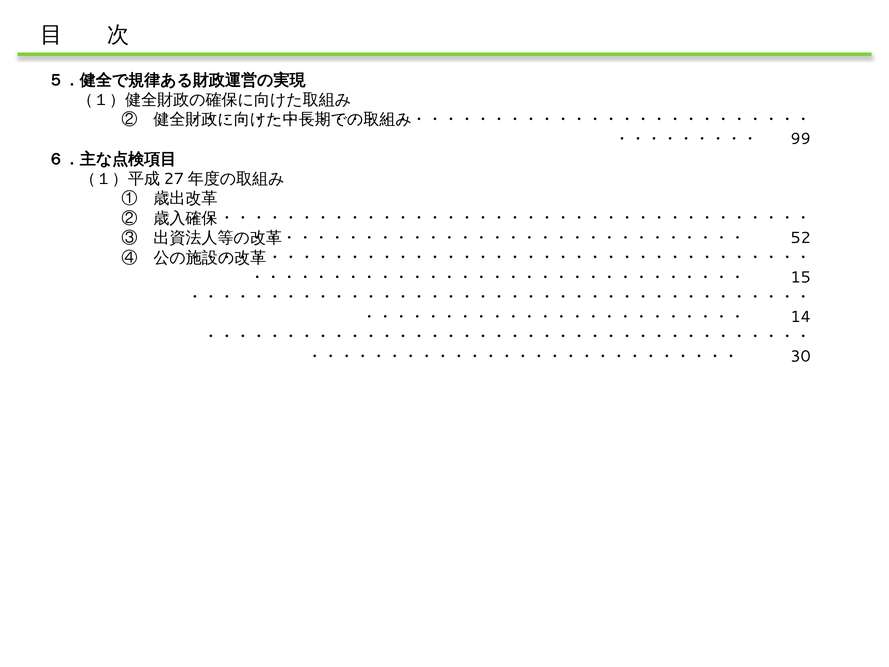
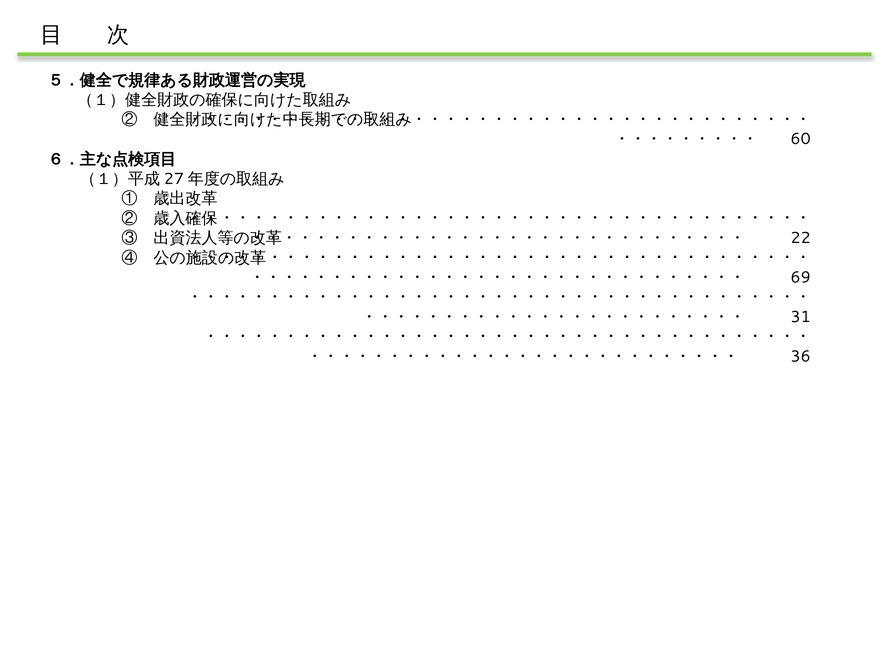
99: 99 -> 60 (801, 139)
52: 52 -> 22 (801, 238)
15: 15 -> 69 (801, 277)
14: 14 -> 31 (801, 317)
30: 30 -> 36 (801, 356)
